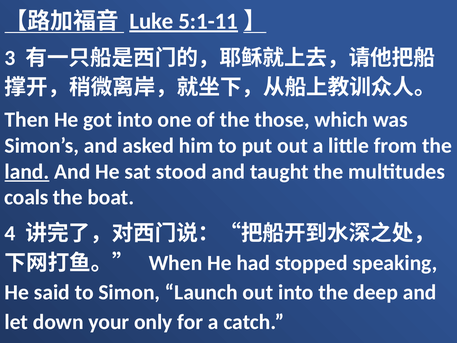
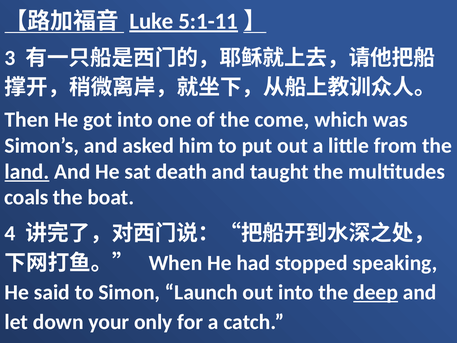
those: those -> come (282, 120)
stood: stood -> death (181, 171)
deep underline: none -> present (376, 292)
